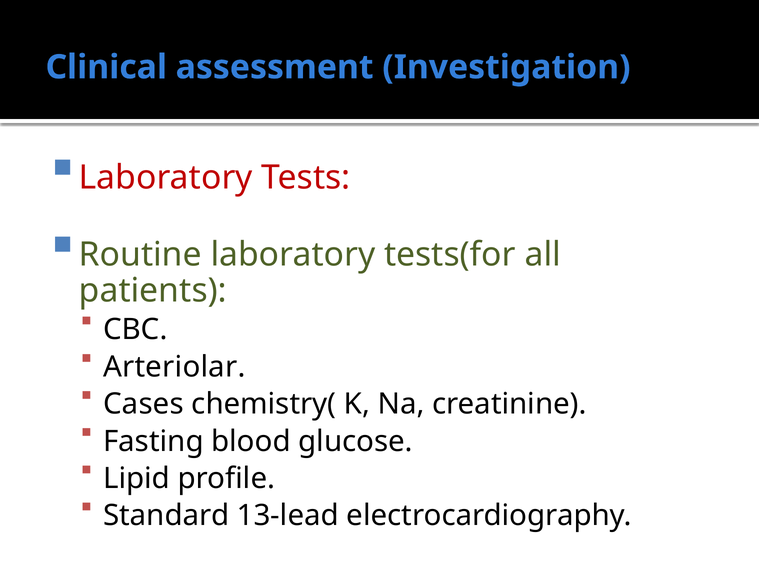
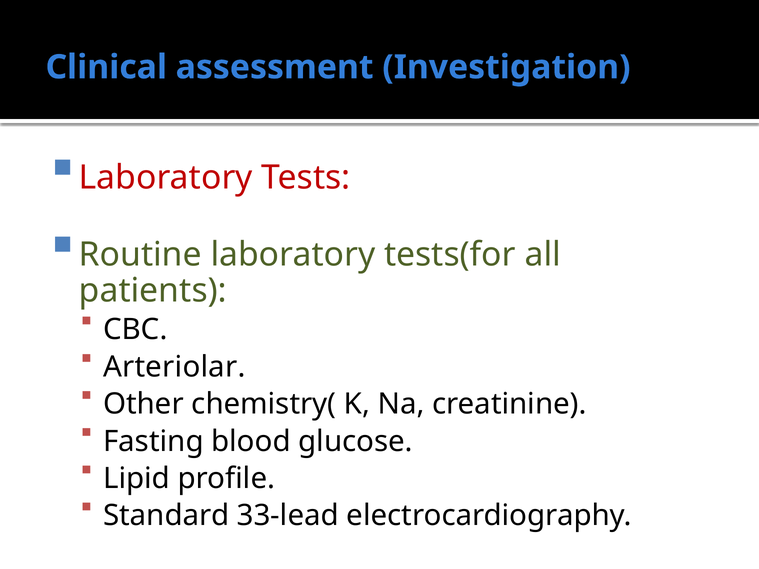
Cases: Cases -> Other (143, 404)
13-lead: 13-lead -> 33-lead (288, 516)
